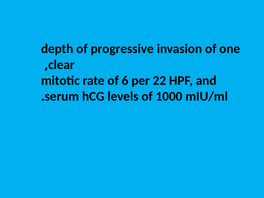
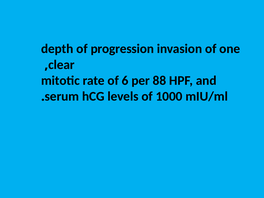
progressive: progressive -> progression (122, 49)
22: 22 -> 88 (159, 81)
